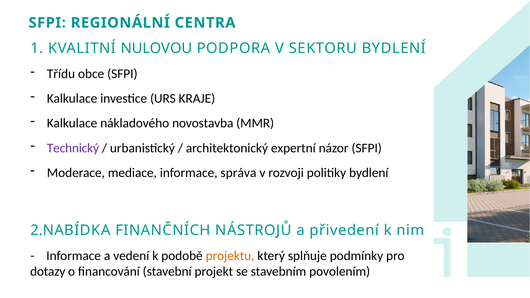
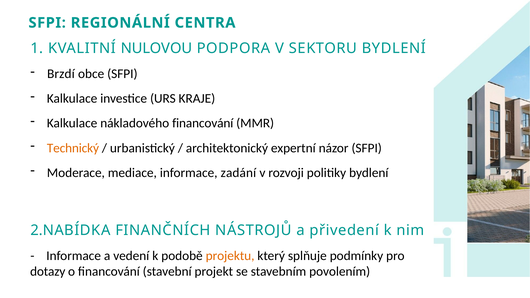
Třídu: Třídu -> Brzdí (61, 74)
nákladového novostavba: novostavba -> financování (203, 123)
Technický colour: purple -> orange (73, 148)
správa: správa -> zadání (238, 173)
